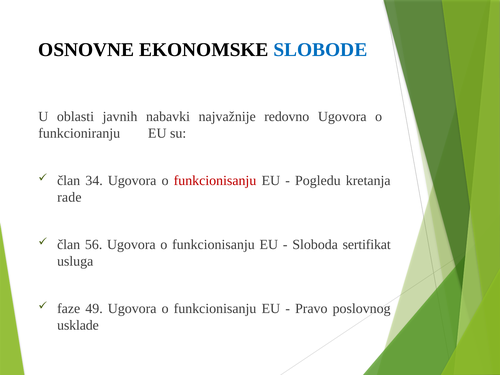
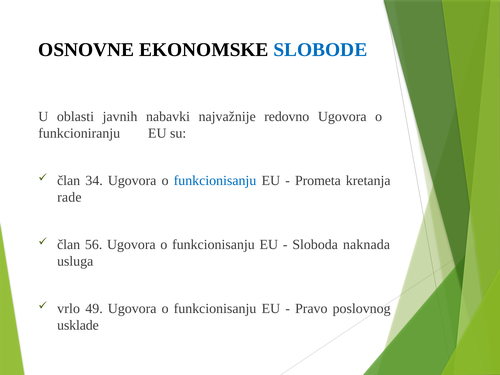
funkcionisanju colour: red -> blue (215, 181)
Pogledu: Pogledu -> Prometa (318, 181)
sertifikat: sertifikat -> naknada (367, 245)
faze: faze -> vrlo (69, 309)
